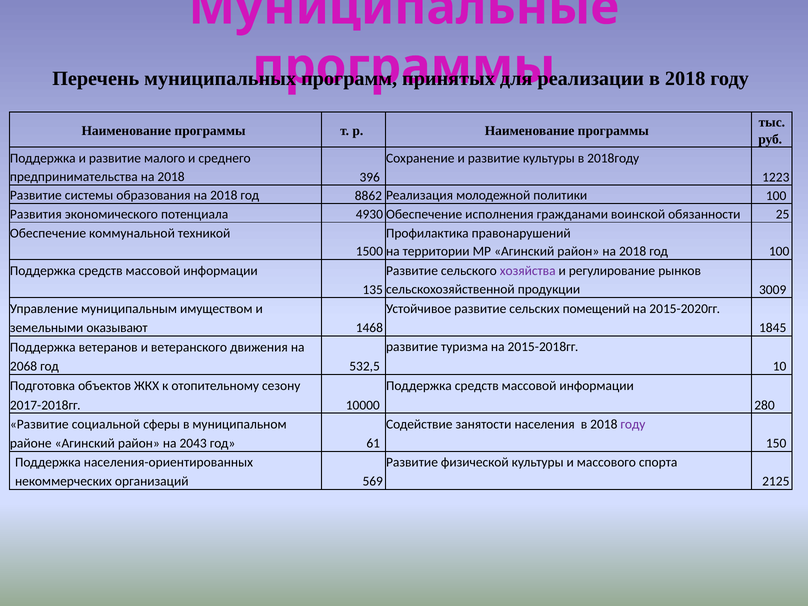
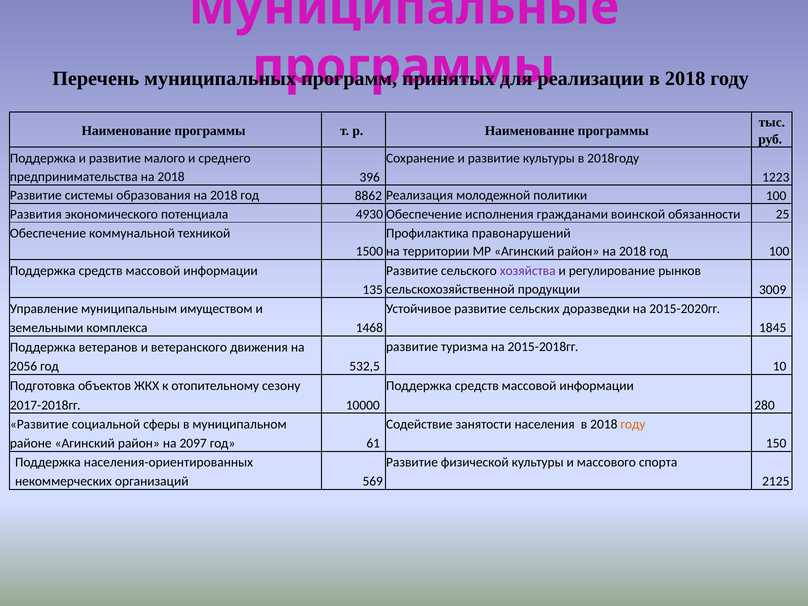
помещений: помещений -> доразведки (596, 309)
оказывают: оказывают -> комплекса (117, 328)
2068: 2068 -> 2056 (24, 366)
году colour: purple -> orange (633, 424)
2043: 2043 -> 2097 (193, 443)
